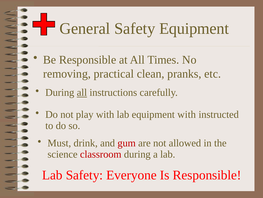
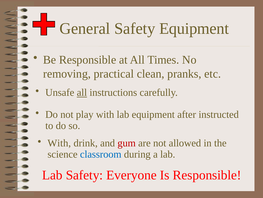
During: During -> Unsafe (60, 92)
equipment with: with -> after (187, 114)
Must: Must -> With (59, 143)
classroom colour: red -> blue (101, 154)
